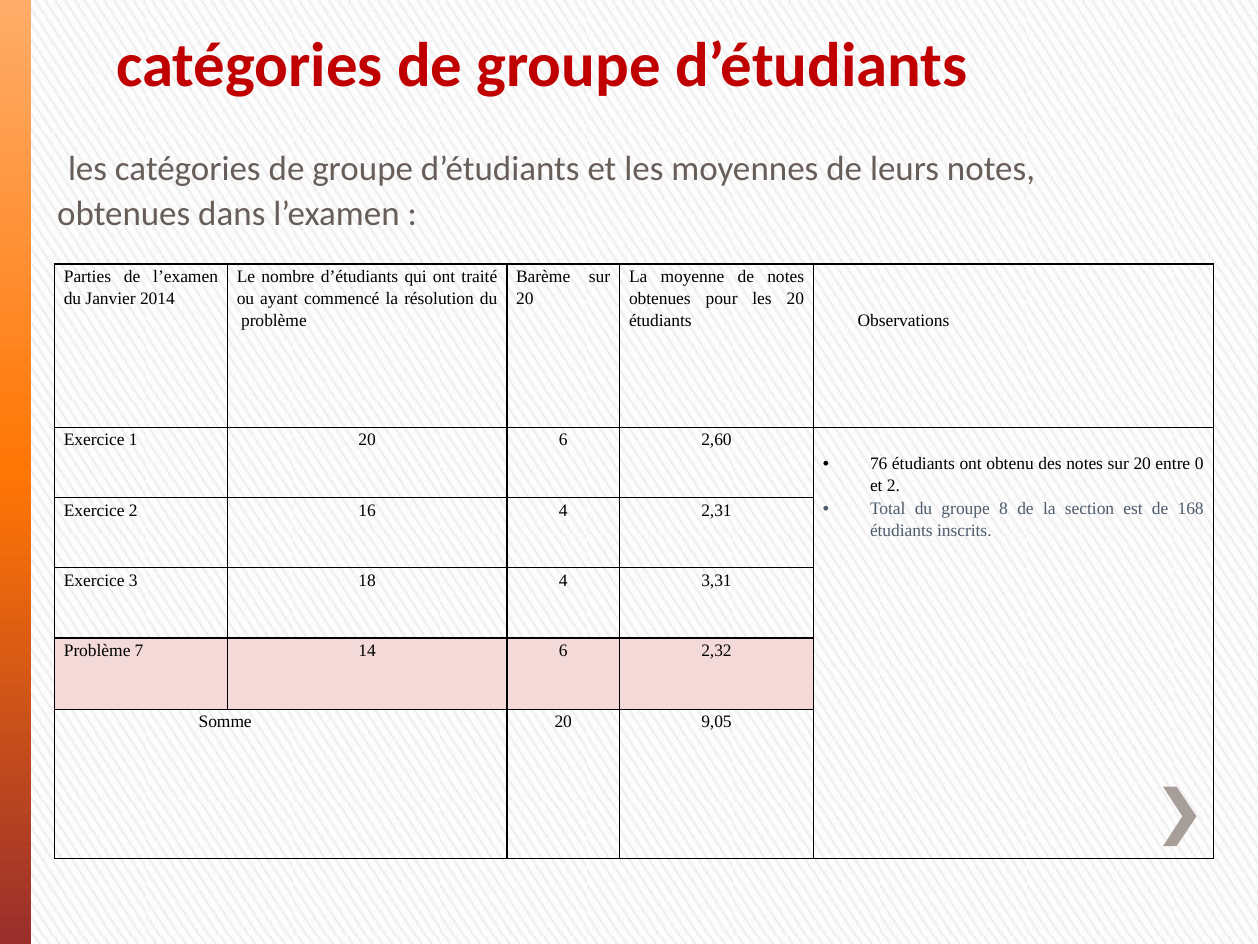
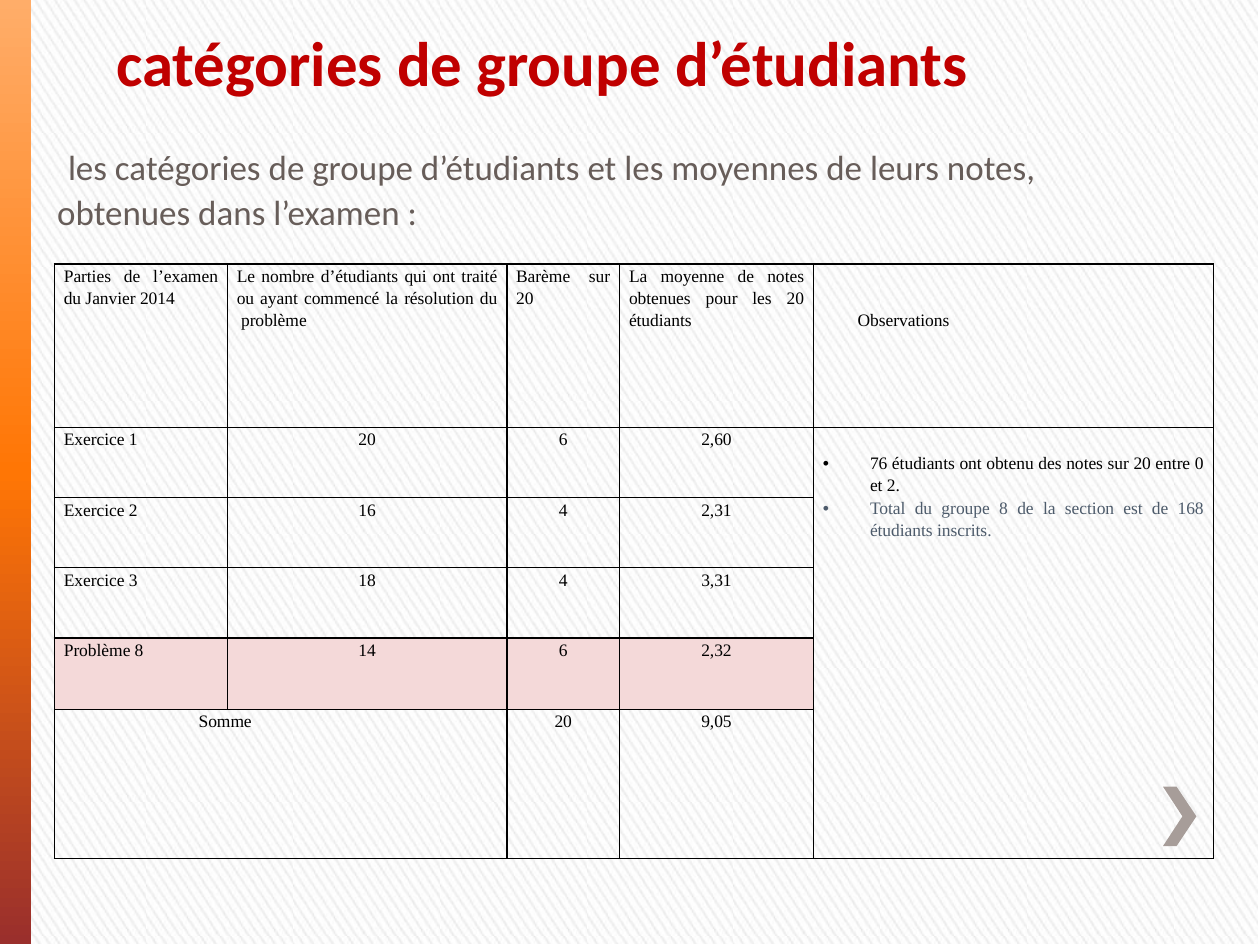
Problème 7: 7 -> 8 (139, 650)
